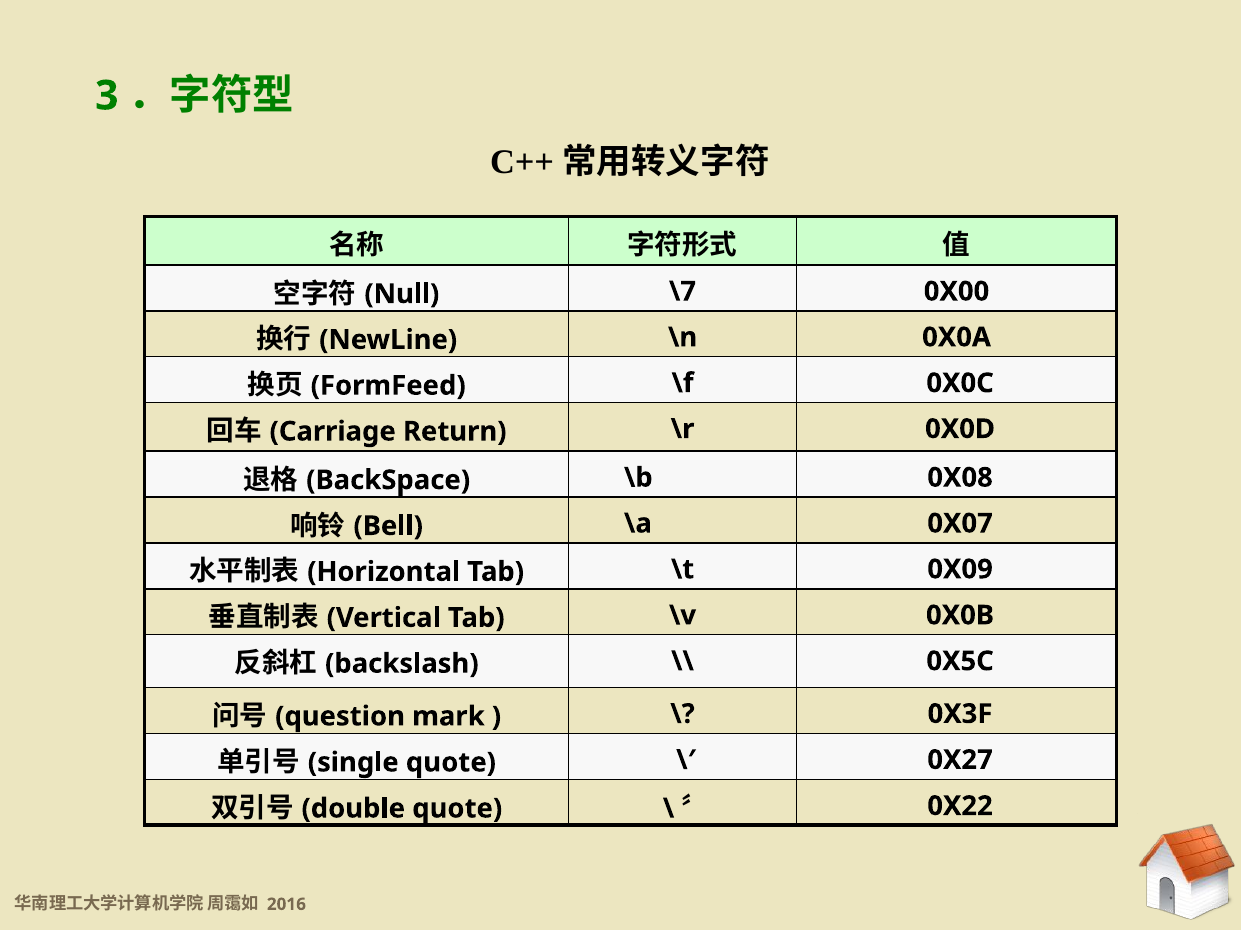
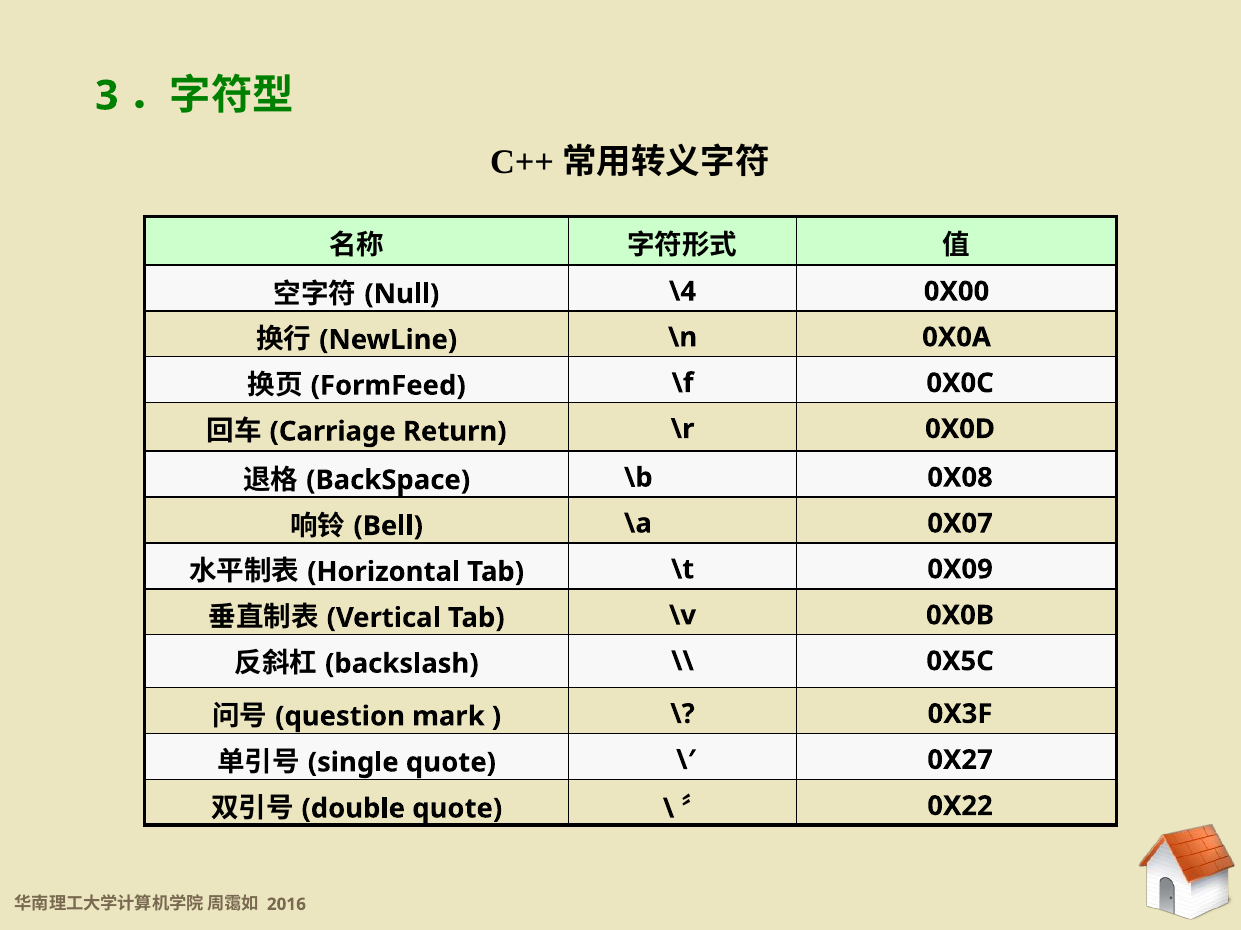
\7: \7 -> \4 (683, 292)
